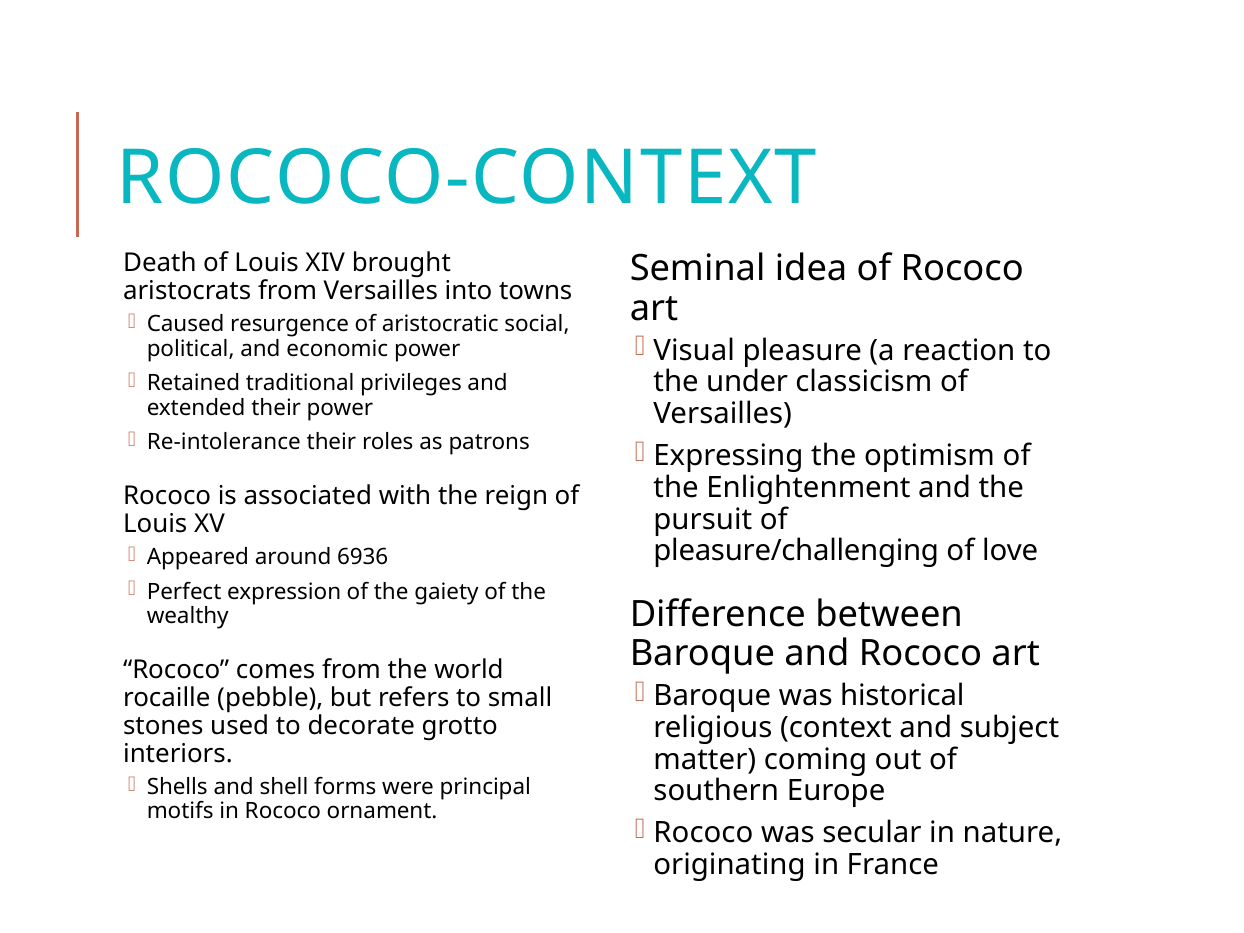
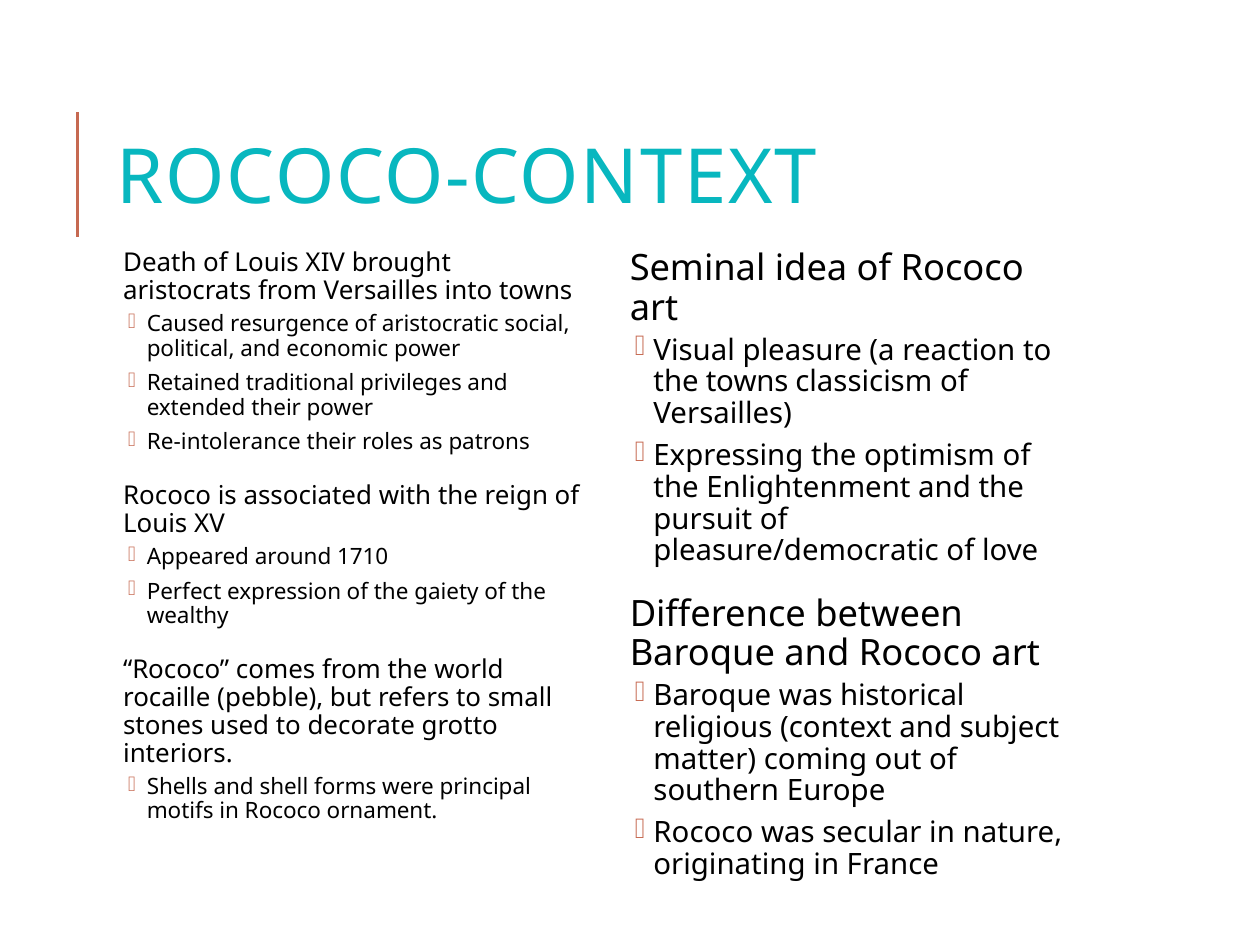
the under: under -> towns (747, 382)
pleasure/challenging: pleasure/challenging -> pleasure/democratic (796, 551)
6936: 6936 -> 1710 (363, 557)
